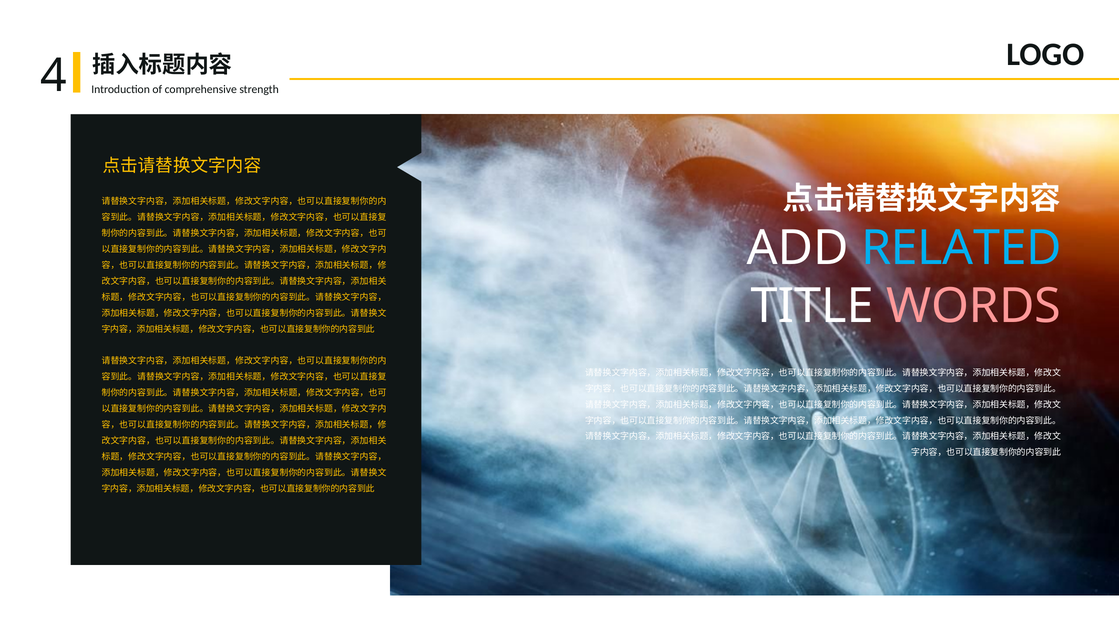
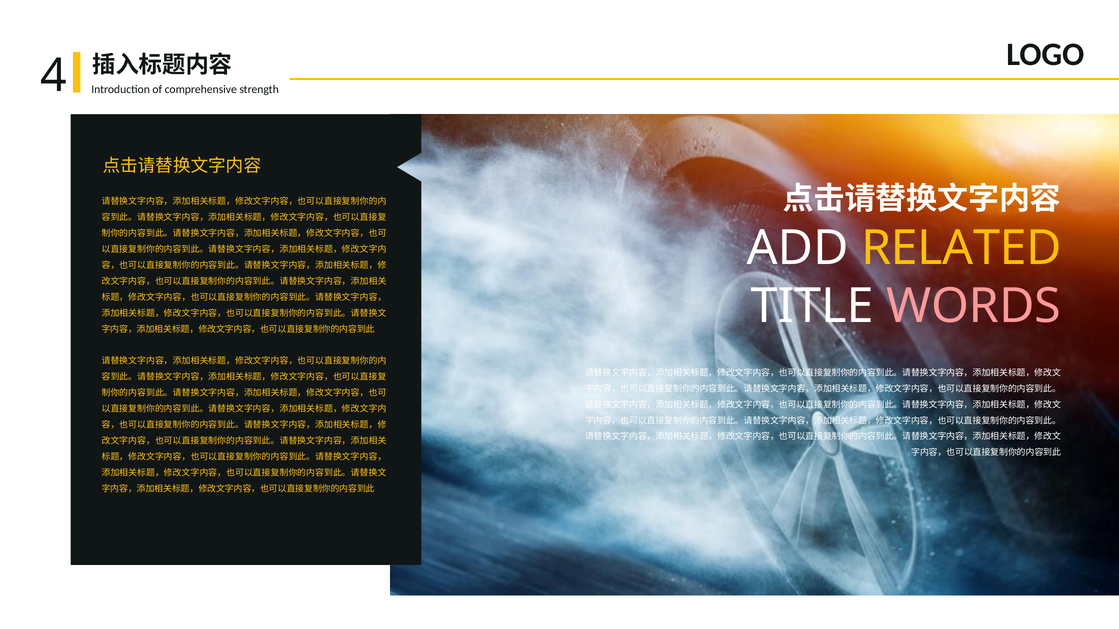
RELATED colour: light blue -> yellow (961, 248)
